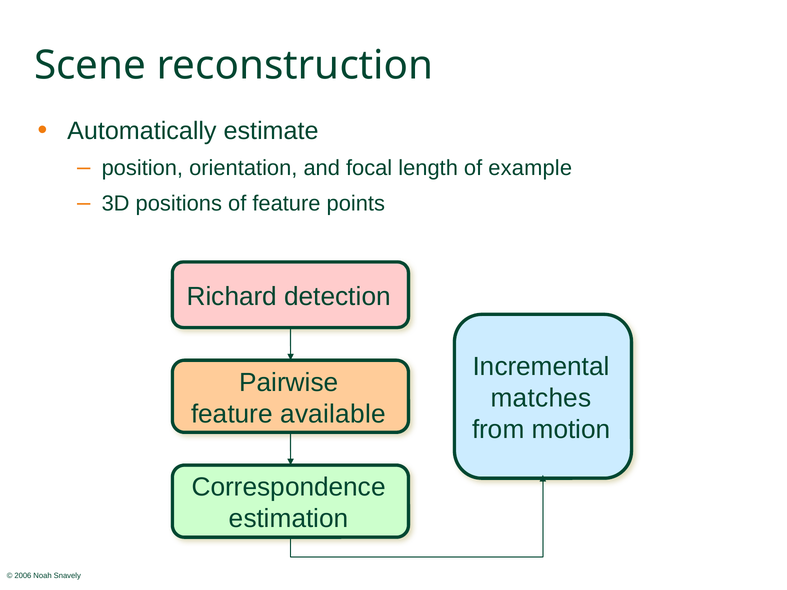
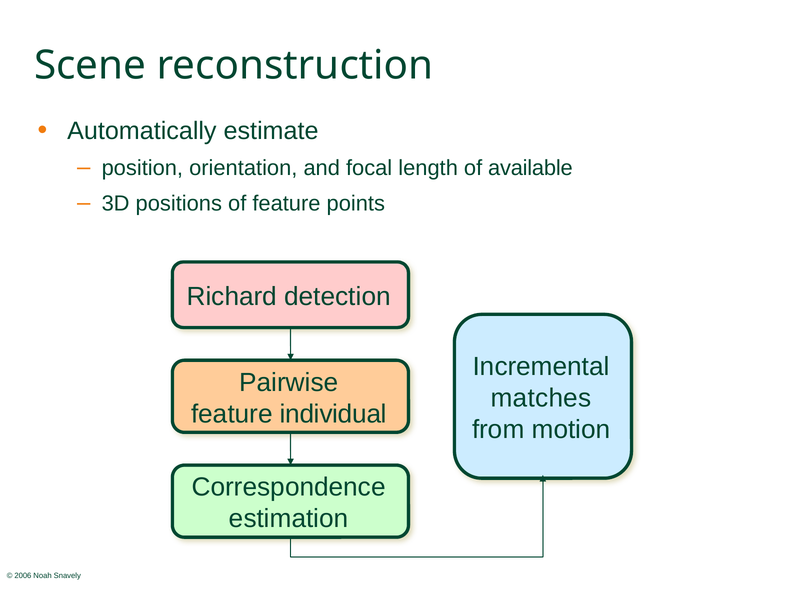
example: example -> available (530, 168)
available: available -> individual (333, 414)
